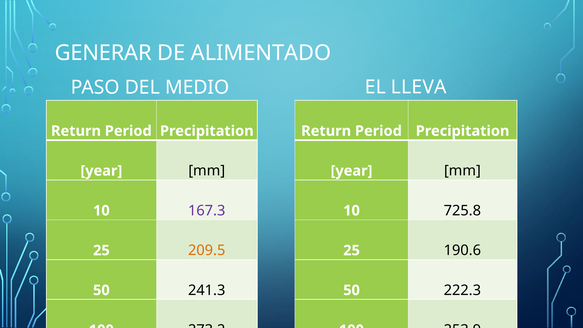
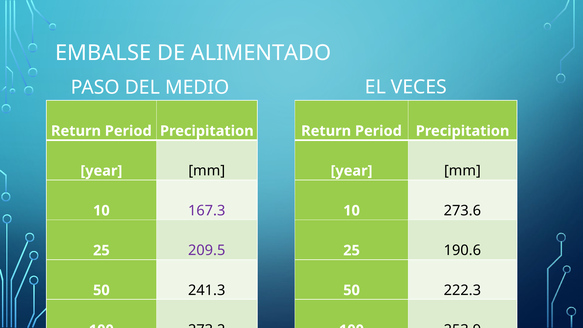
GENERAR: GENERAR -> EMBALSE (103, 53)
LLEVA: LLEVA -> VECES (419, 87)
725.8: 725.8 -> 273.6 (463, 211)
209.5 colour: orange -> purple (207, 250)
